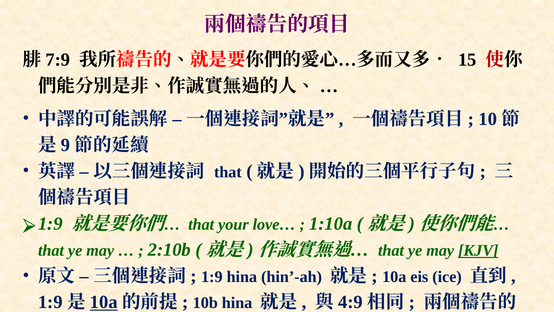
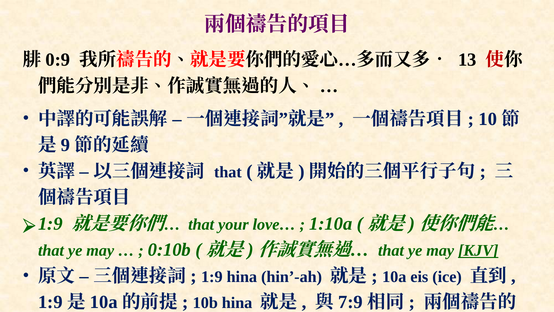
7:9: 7:9 -> 0:9 (58, 60)
15: 15 -> 13 (467, 60)
2:10b: 2:10b -> 0:10b (169, 250)
10a underline: present -> none (104, 302)
4:9: 4:9 -> 7:9 (351, 302)
